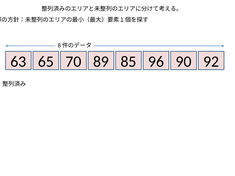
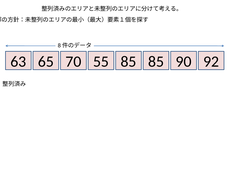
89: 89 -> 55 (101, 62)
85 96: 96 -> 85 (156, 62)
